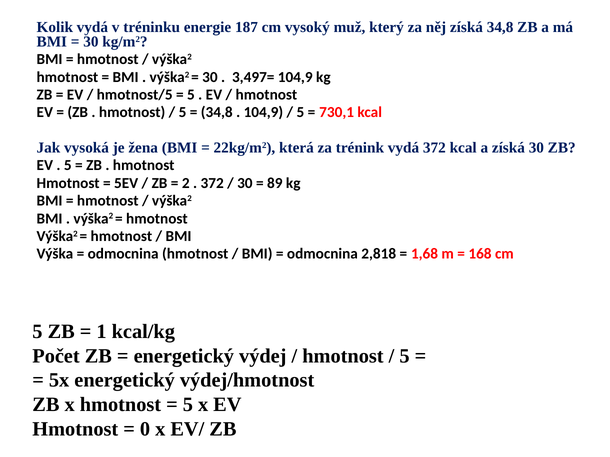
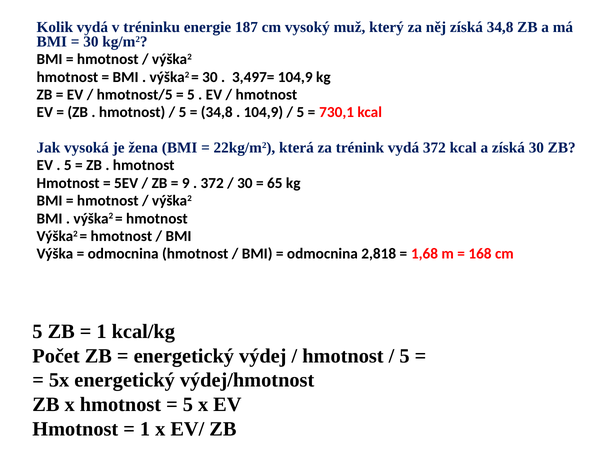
2: 2 -> 9 (186, 183)
89: 89 -> 65 (275, 183)
0: 0 -> 1 (145, 429)
